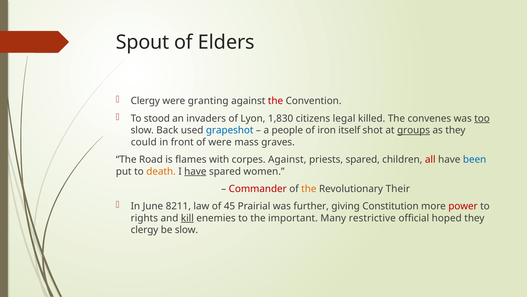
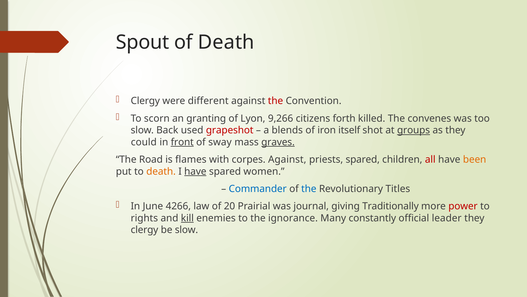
of Elders: Elders -> Death (226, 42)
granting: granting -> different (208, 101)
stood: stood -> scorn (157, 118)
invaders: invaders -> granting (206, 118)
1,830: 1,830 -> 9,266 (281, 118)
legal: legal -> forth (344, 118)
too underline: present -> none (482, 118)
grapeshot colour: blue -> red (230, 130)
people: people -> blends (287, 130)
front underline: none -> present (182, 142)
of were: were -> sway (220, 142)
graves underline: none -> present (278, 142)
been colour: blue -> orange (475, 159)
Commander colour: red -> blue (258, 188)
the colour: orange -> blue (309, 188)
Their: Their -> Titles (398, 188)
8211: 8211 -> 4266 (178, 206)
45: 45 -> 20 (229, 206)
further: further -> journal (311, 206)
Constitution: Constitution -> Traditionally (390, 206)
important: important -> ignorance (293, 218)
restrictive: restrictive -> constantly (372, 218)
hoped: hoped -> leader (447, 218)
